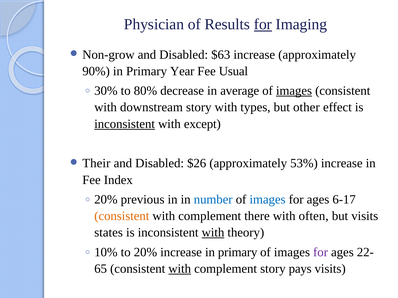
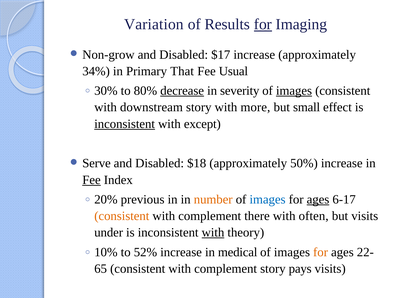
Physician: Physician -> Variation (154, 24)
$63: $63 -> $17 (221, 55)
90%: 90% -> 34% (96, 71)
Year: Year -> That (182, 71)
decrease underline: none -> present (182, 91)
average: average -> severity (240, 91)
types: types -> more (255, 107)
other: other -> small (307, 107)
Their: Their -> Serve (96, 164)
$26: $26 -> $18 (197, 164)
53%: 53% -> 50% (304, 164)
Fee underline: none -> present (91, 180)
number colour: blue -> orange (213, 200)
ages underline: none -> present (318, 200)
states: states -> under (109, 233)
20%: 20% -> 52% (145, 253)
increase in primary: primary -> medical (238, 253)
for colour: purple -> orange (321, 253)
with underline: present -> none (180, 269)
